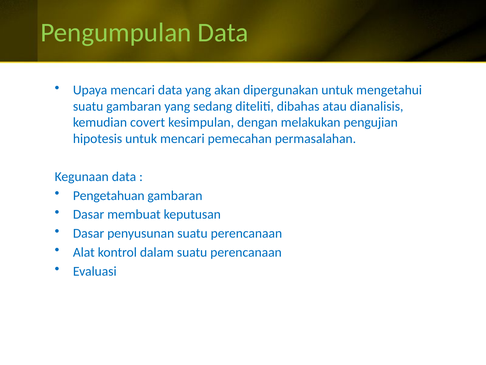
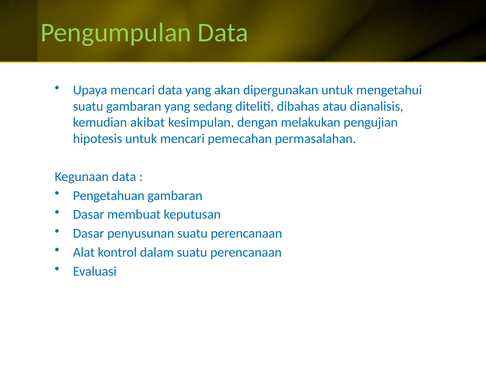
covert: covert -> akibat (148, 122)
